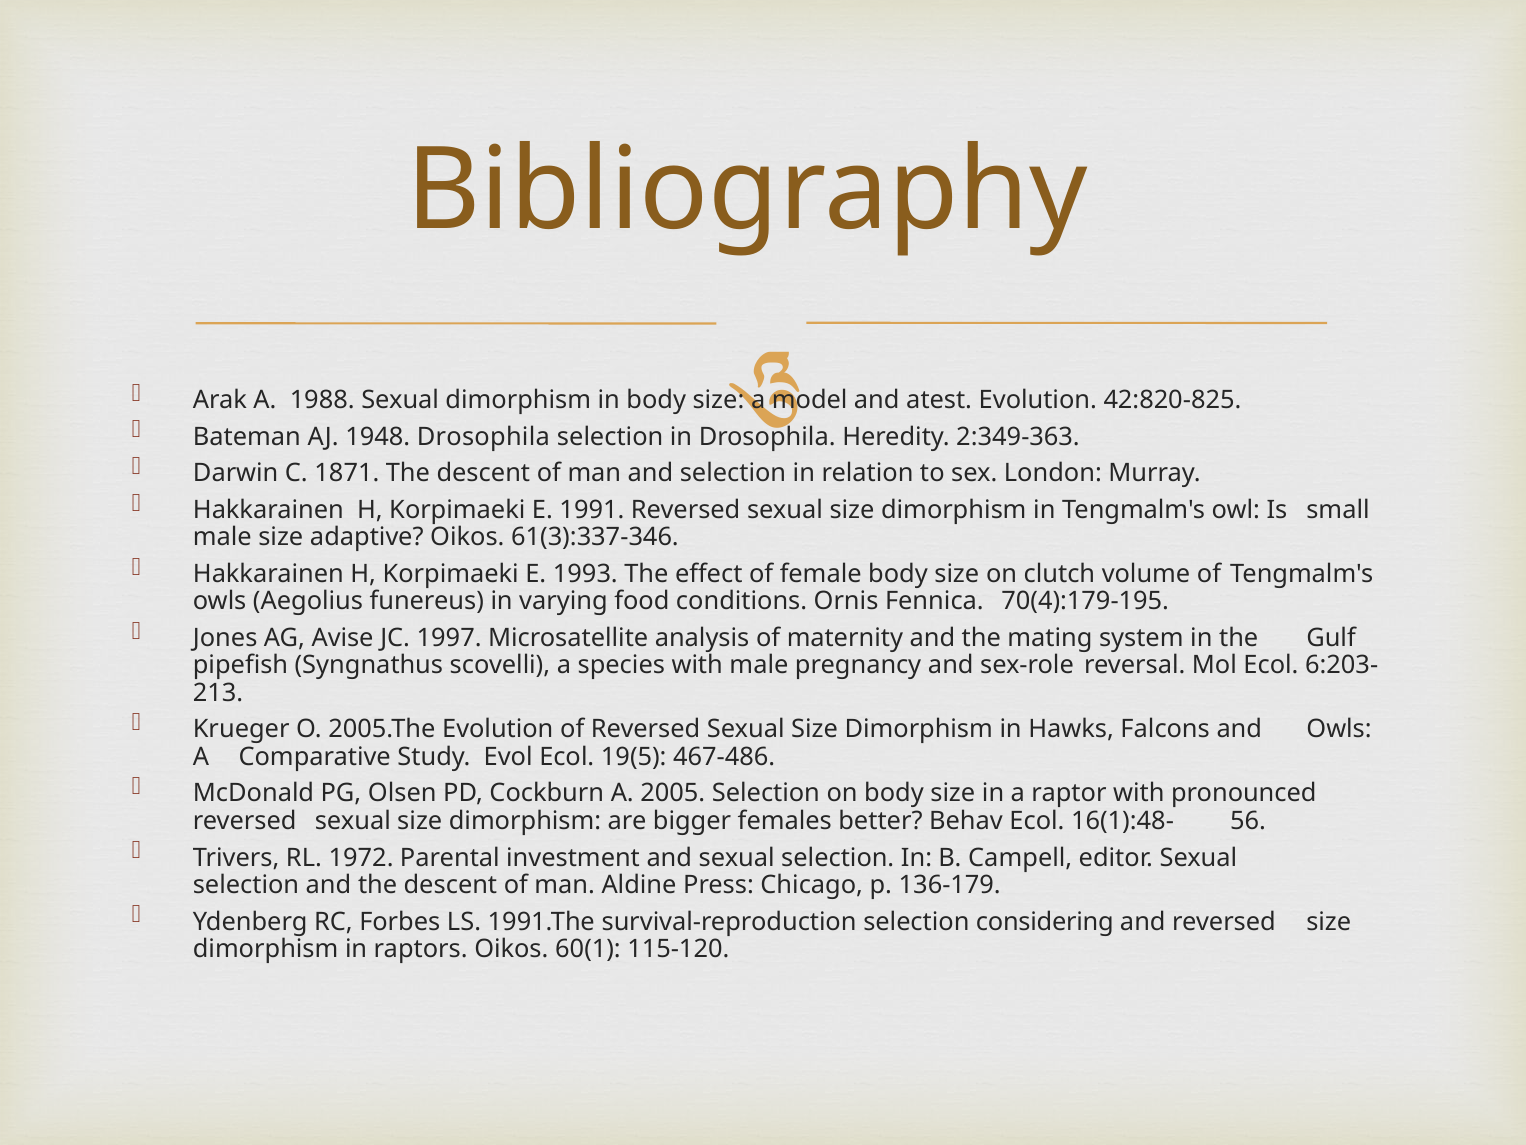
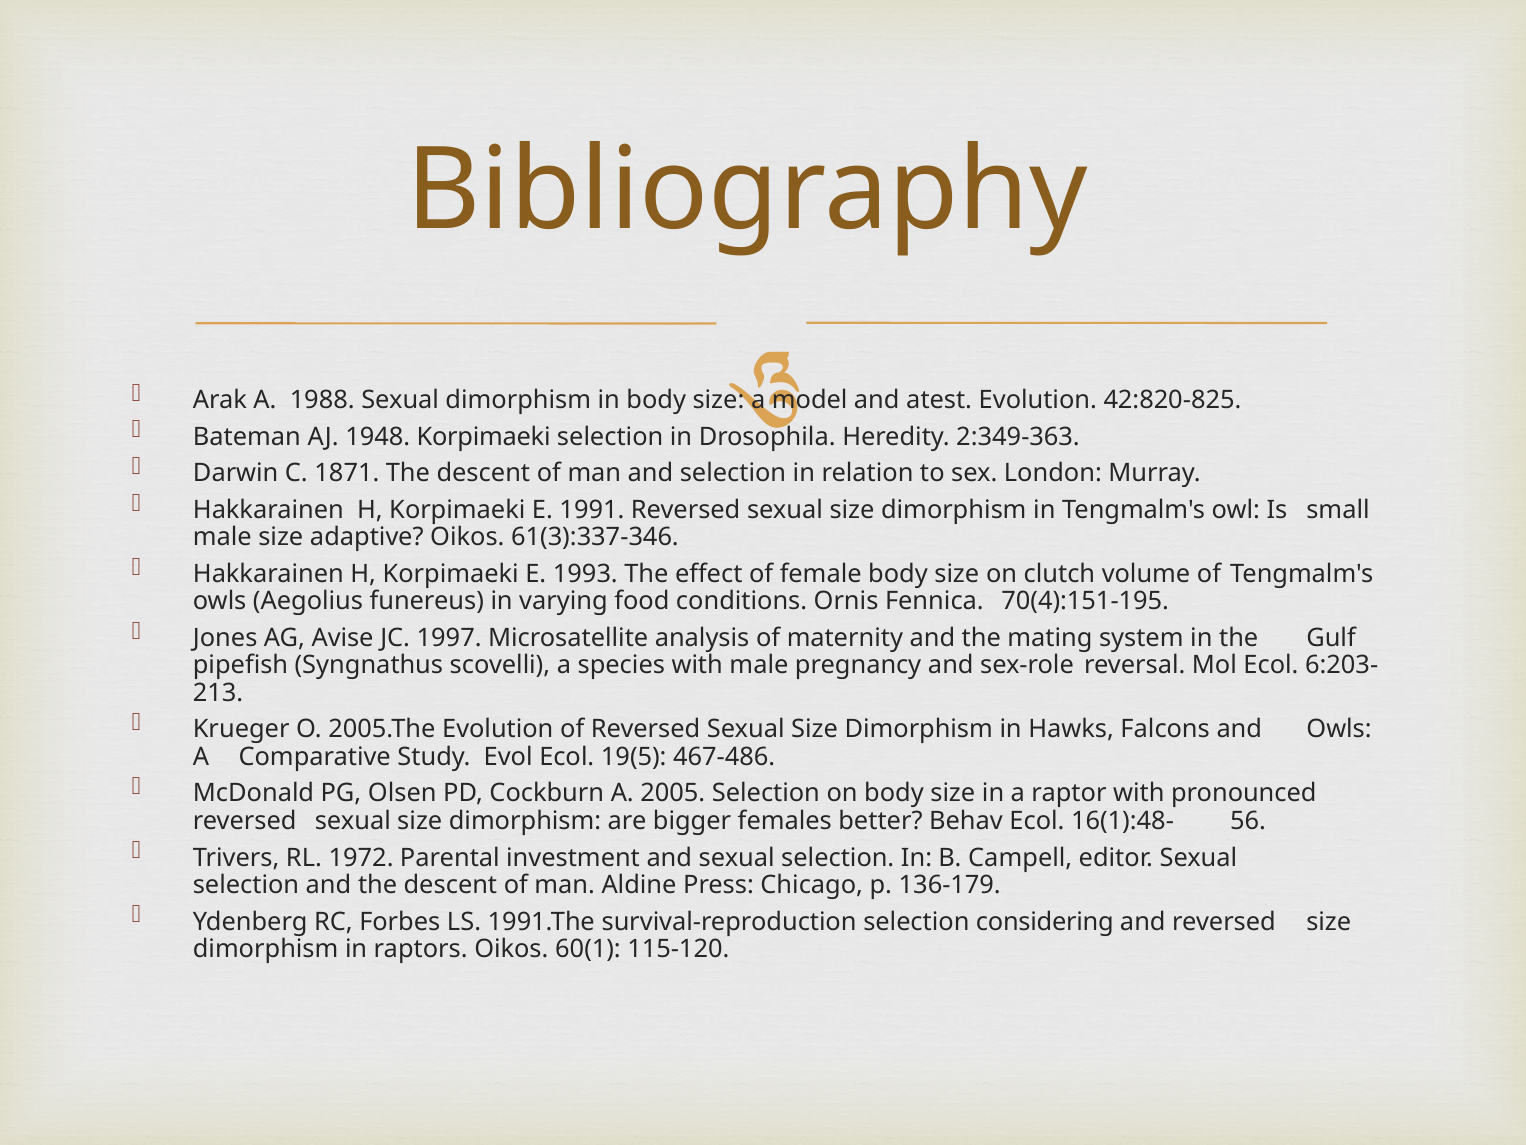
1948 Drosophila: Drosophila -> Korpimaeki (484, 436)
70(4):179-195: 70(4):179-195 -> 70(4):151-195 (1085, 601)
